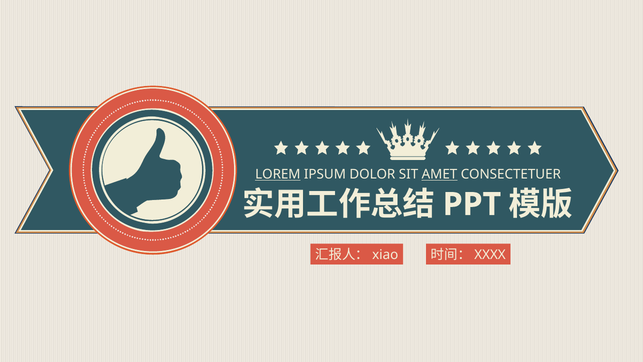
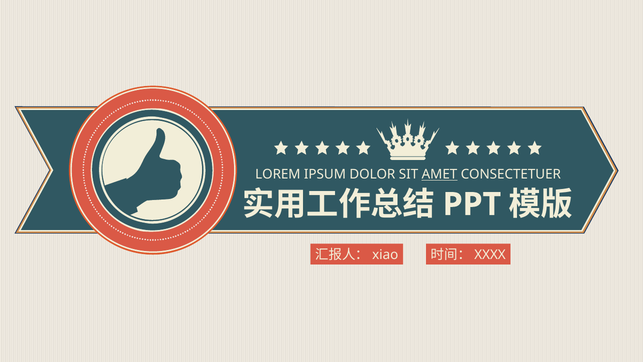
LOREM underline: present -> none (278, 174)
